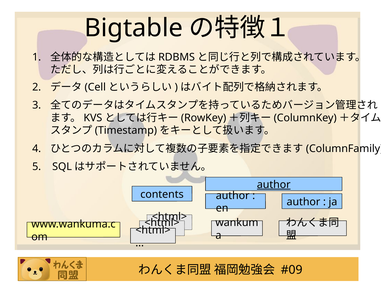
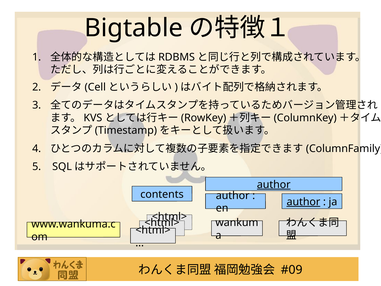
author underline: none -> present (303, 202)
